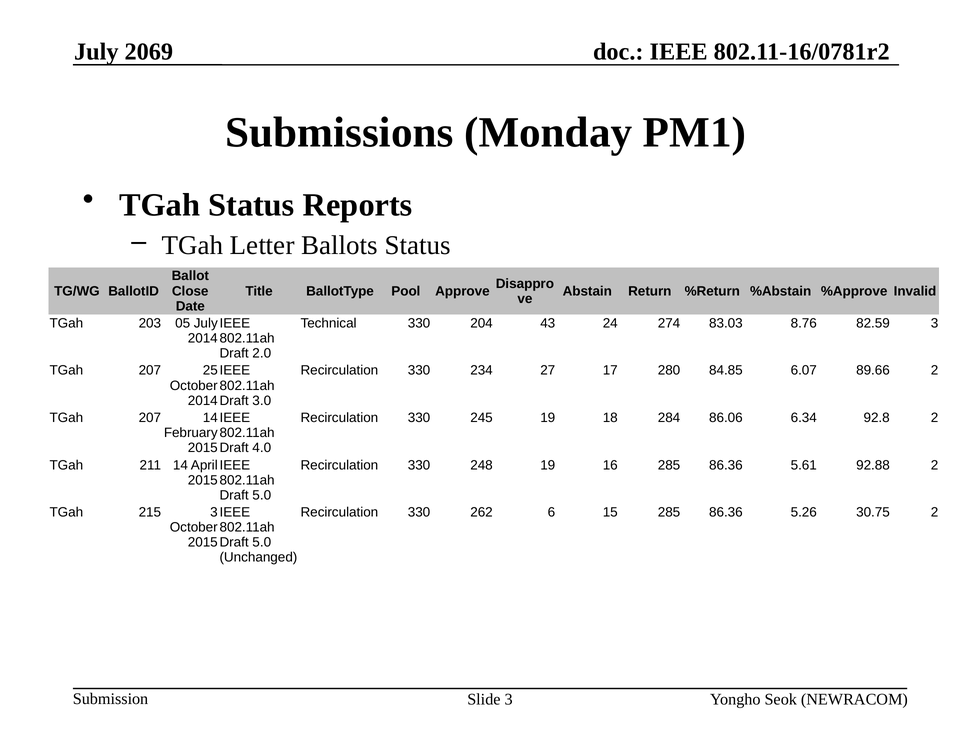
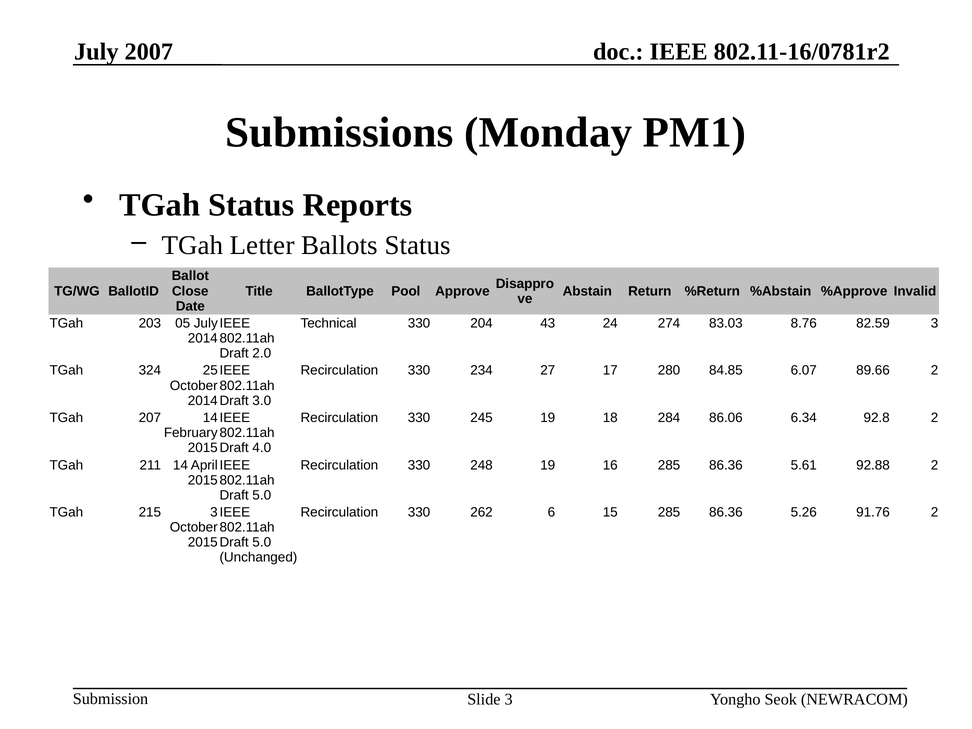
2069: 2069 -> 2007 (149, 52)
207: 207 -> 324 (150, 371)
30.75: 30.75 -> 91.76 (873, 512)
